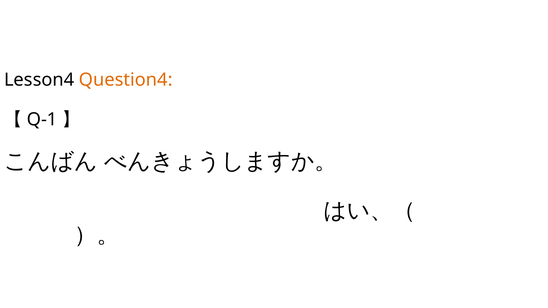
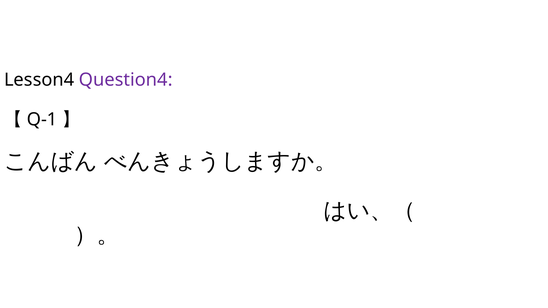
Question4 colour: orange -> purple (126, 80)
